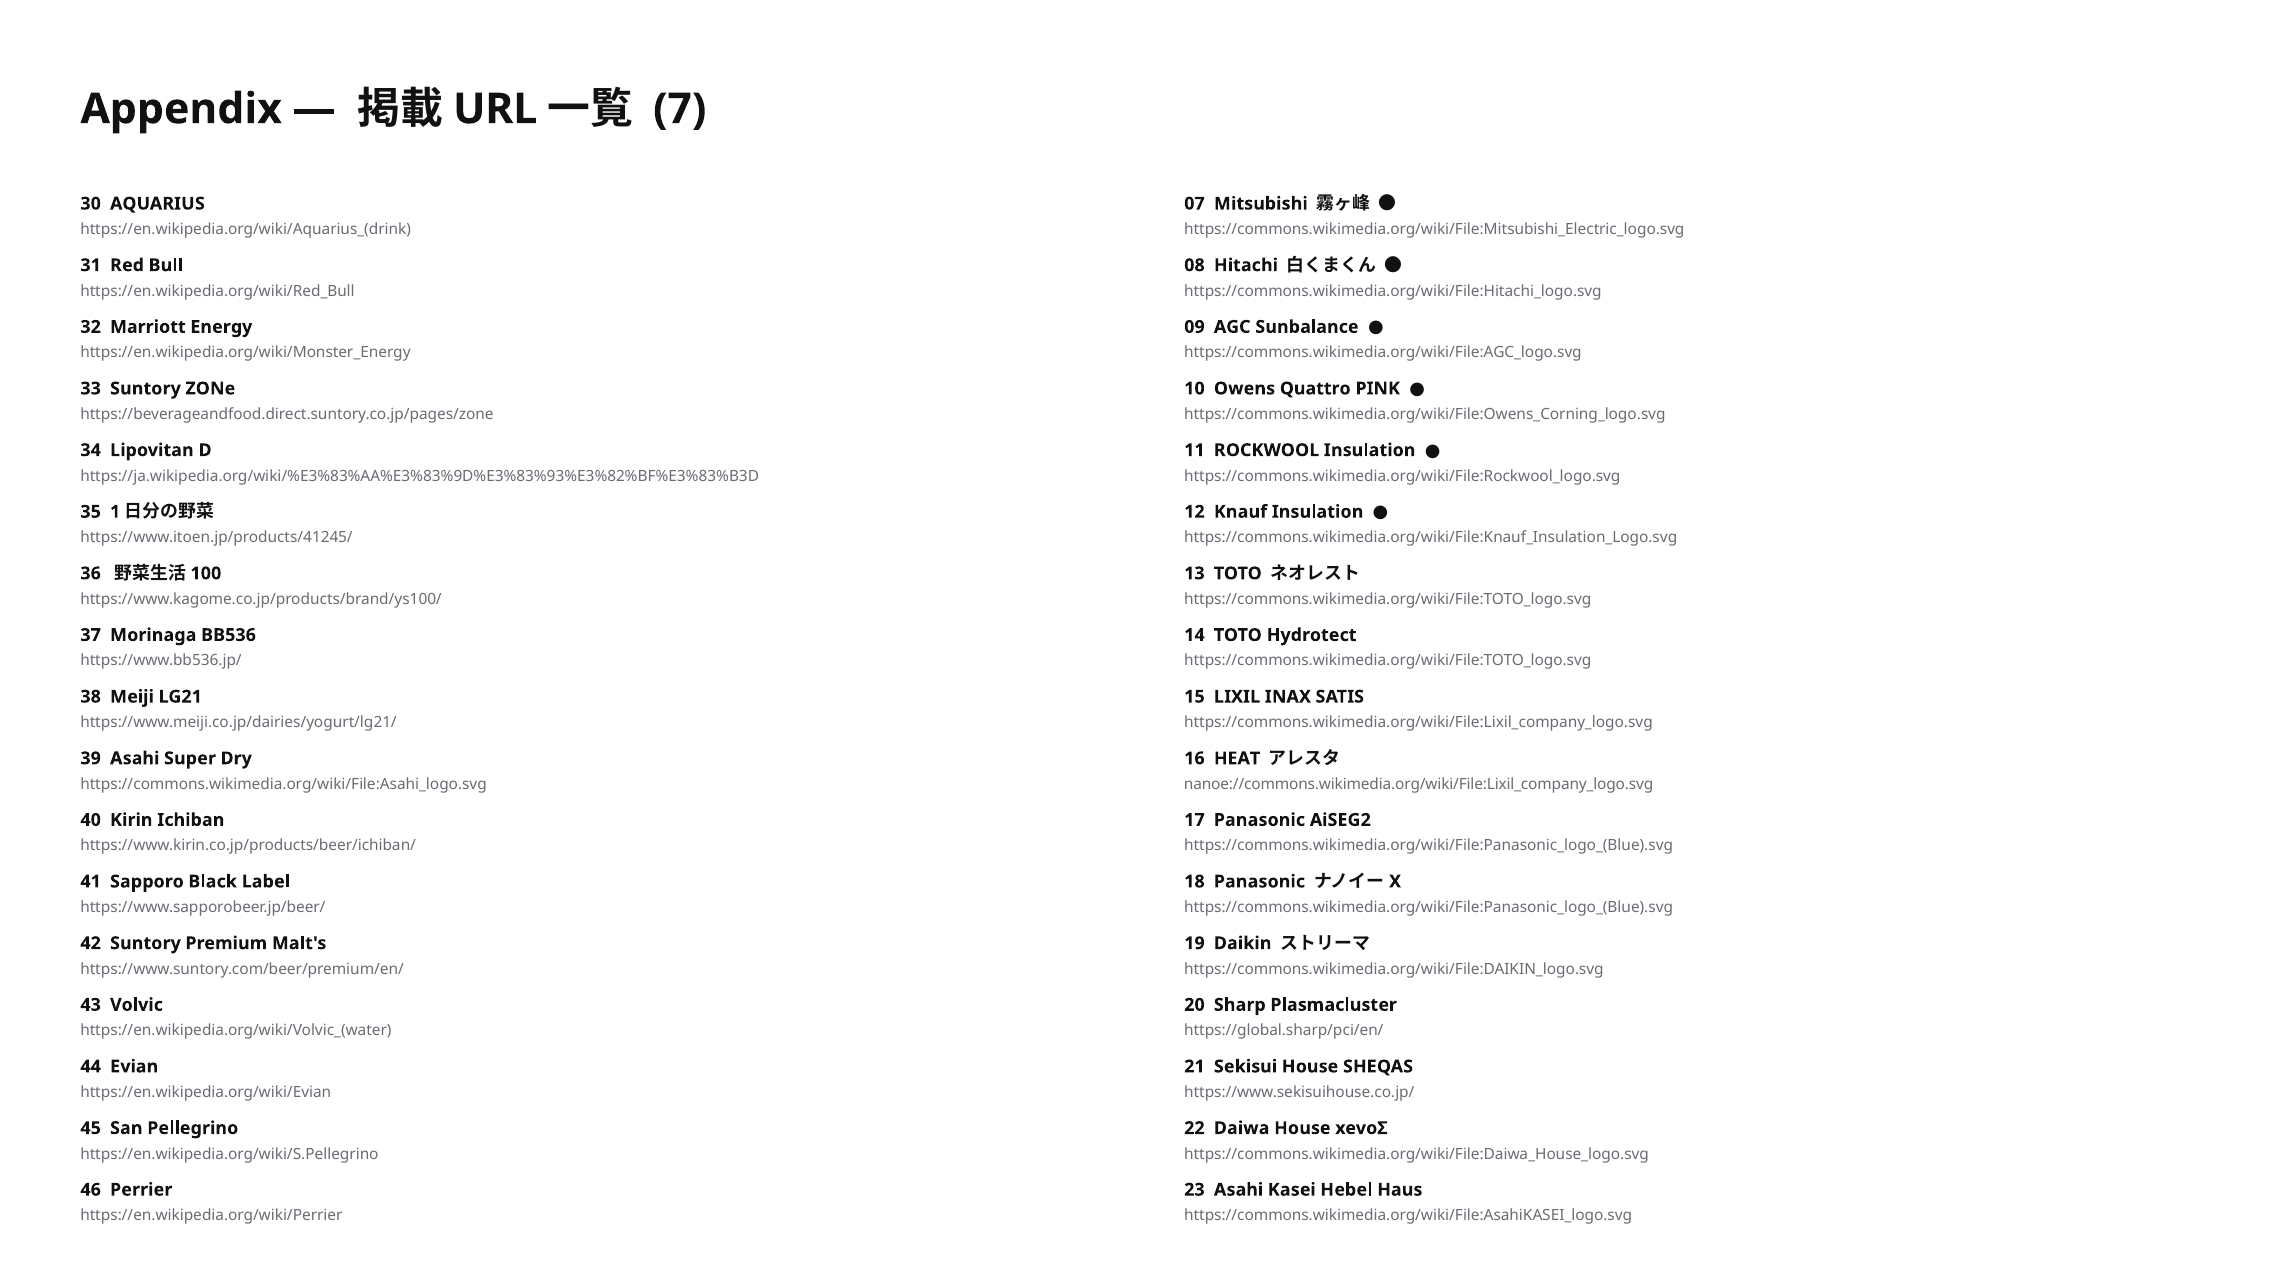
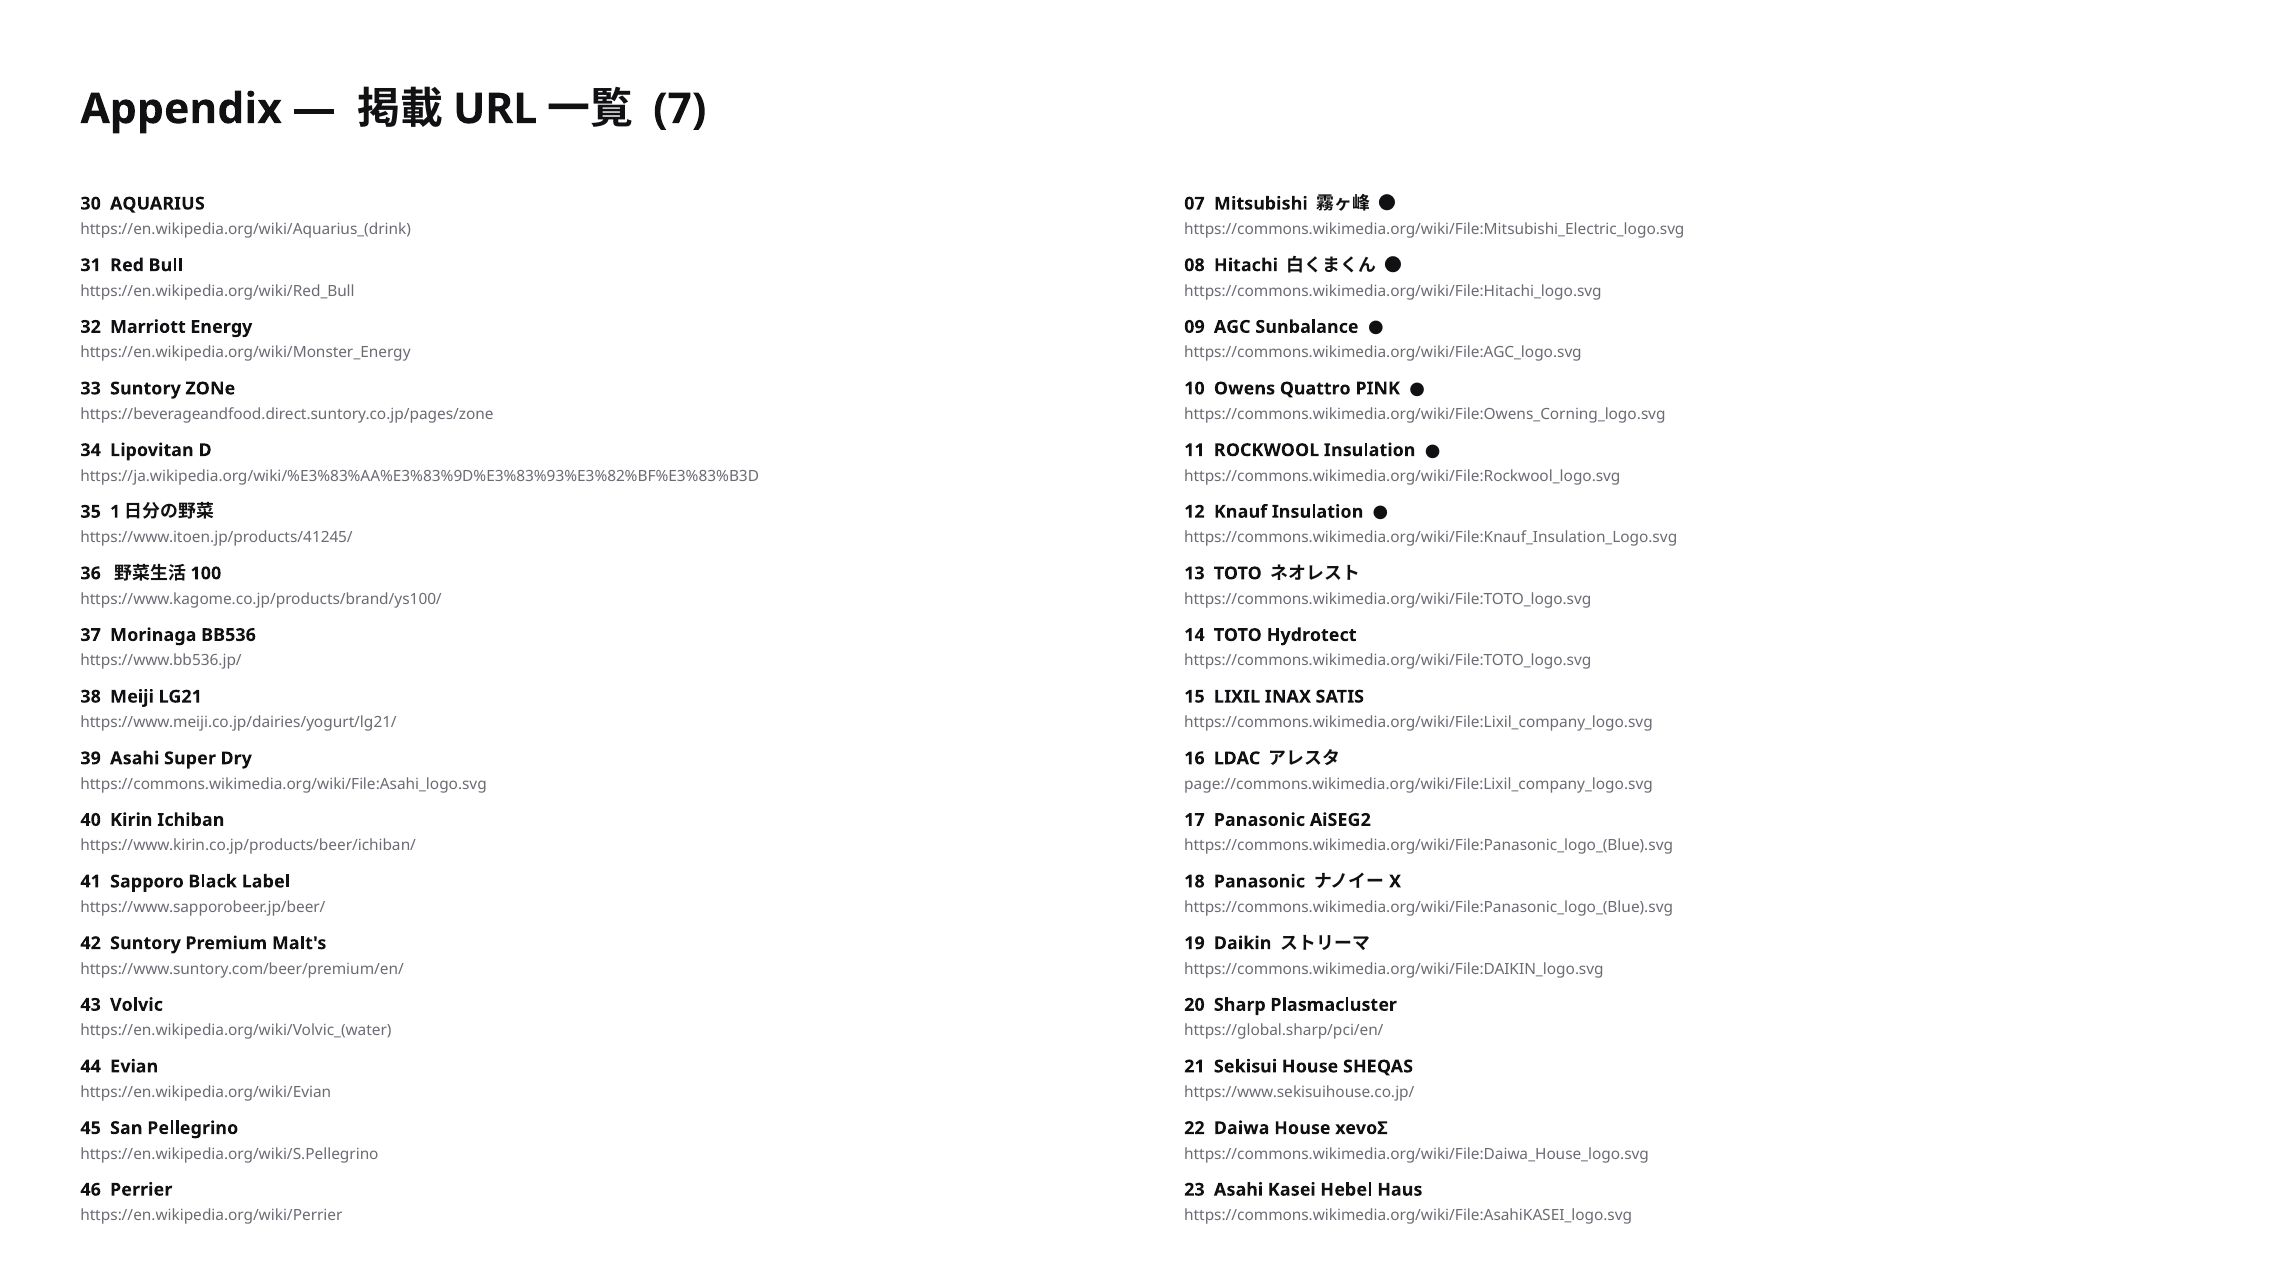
HEAT: HEAT -> LDAC (1237, 758)
nanoe://commons.wikimedia.org/wiki/File:Lixil_company_logo.svg: nanoe://commons.wikimedia.org/wiki/File:Lixil_company_logo.svg -> page://commons.wikimedia.org/wiki/File:Lixil_company_logo.svg (1419, 784)
